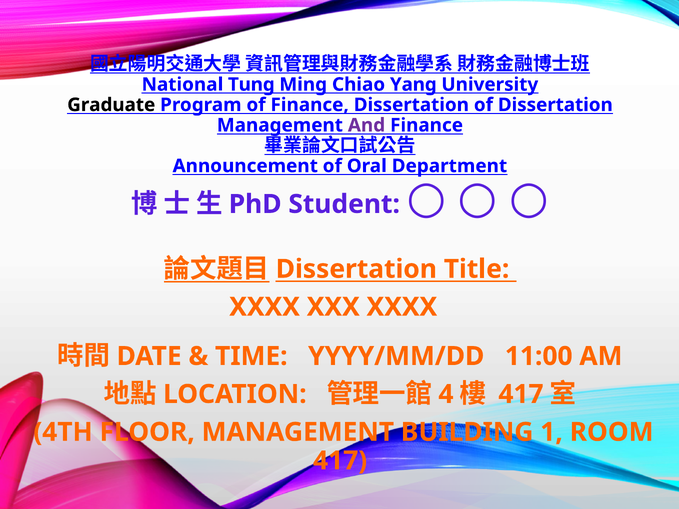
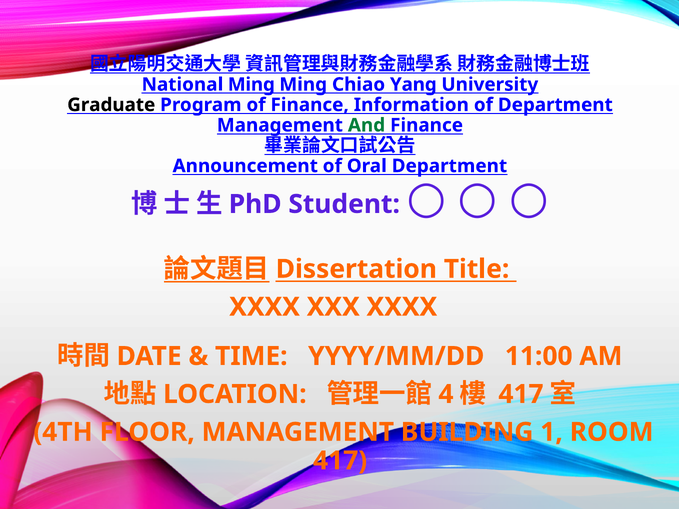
National Tung: Tung -> Ming (251, 85)
Finance Dissertation: Dissertation -> Information (411, 105)
of Dissertation: Dissertation -> Department (555, 105)
And colour: purple -> green (367, 125)
